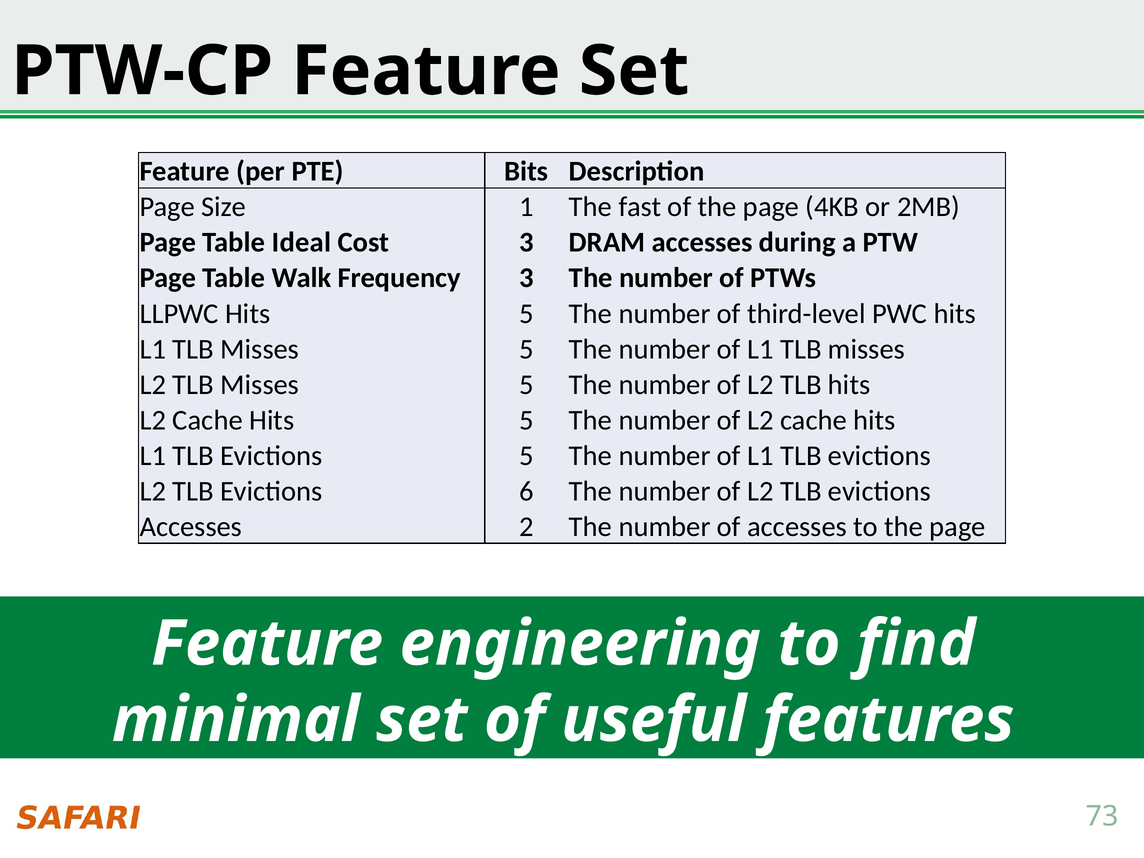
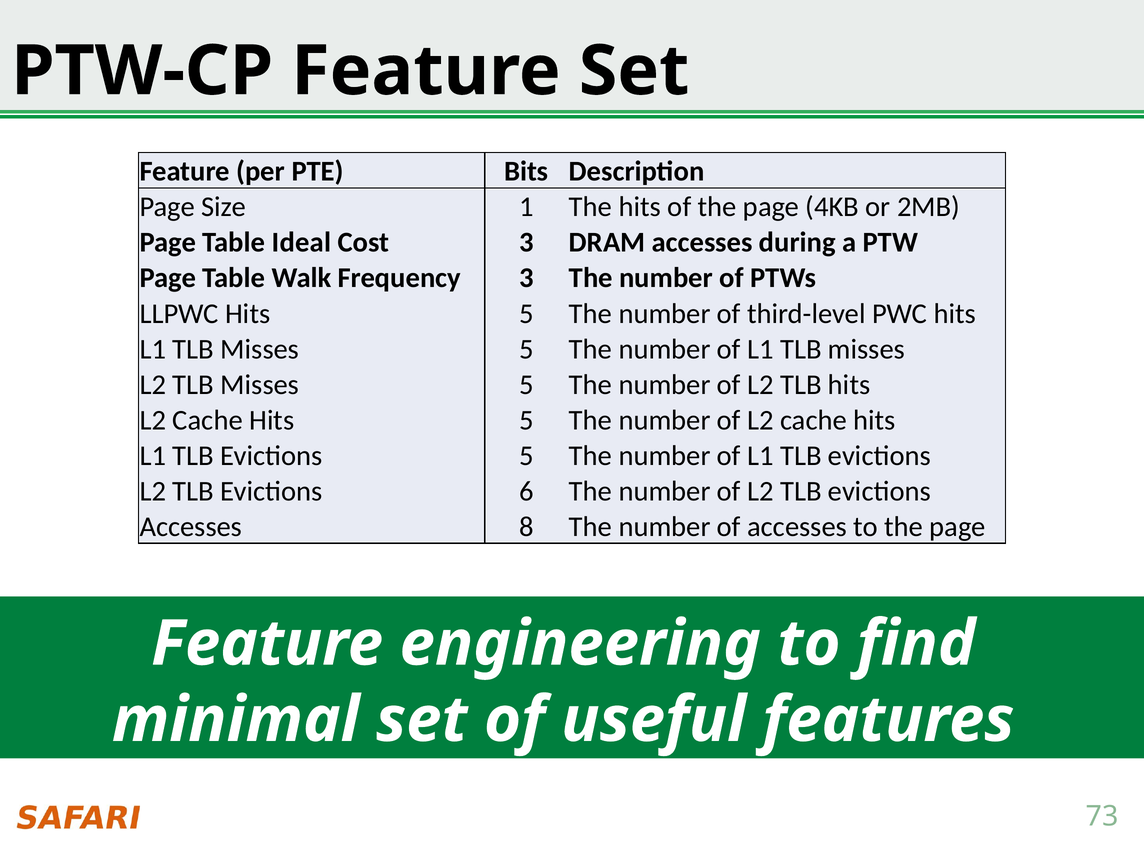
The fast: fast -> hits (640, 207)
2: 2 -> 8 (526, 527)
